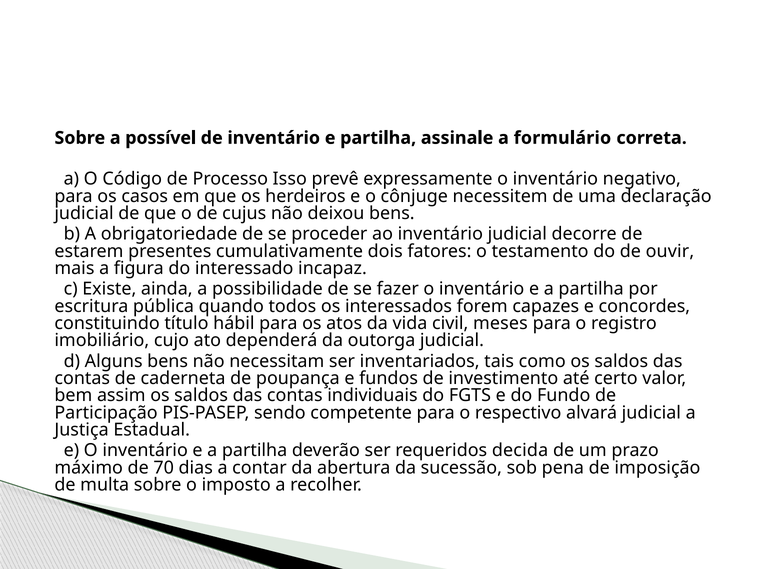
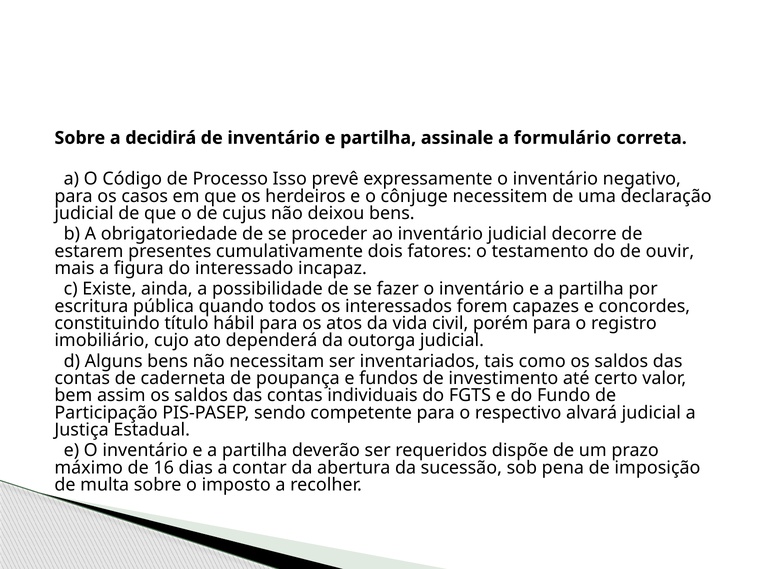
possível: possível -> decidirá (161, 138)
meses: meses -> porém (501, 323)
decida: decida -> dispõe (520, 450)
70: 70 -> 16 (164, 467)
